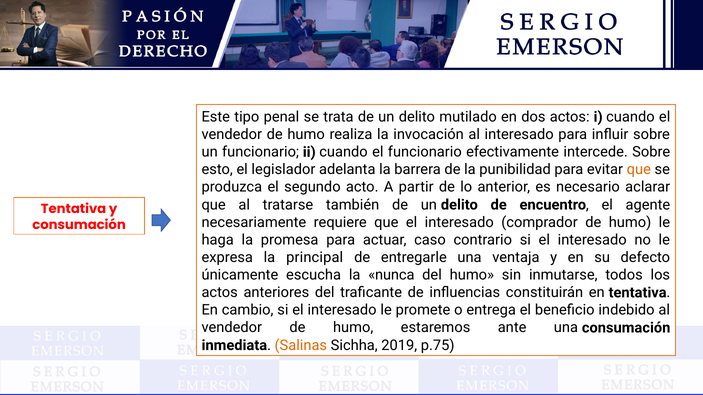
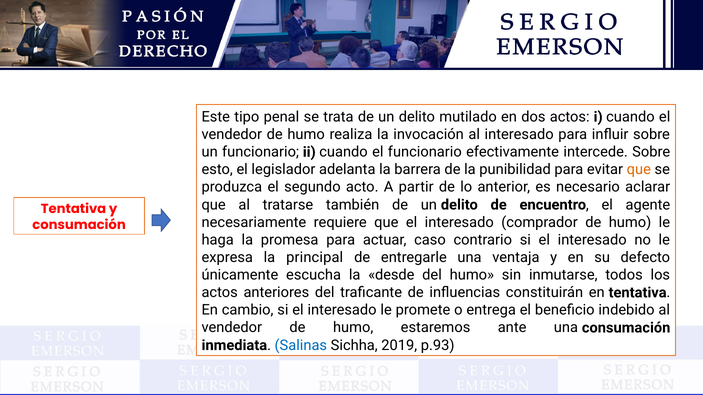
nunca: nunca -> desde (391, 275)
Salinas colour: orange -> blue (301, 346)
p.75: p.75 -> p.93 (438, 346)
